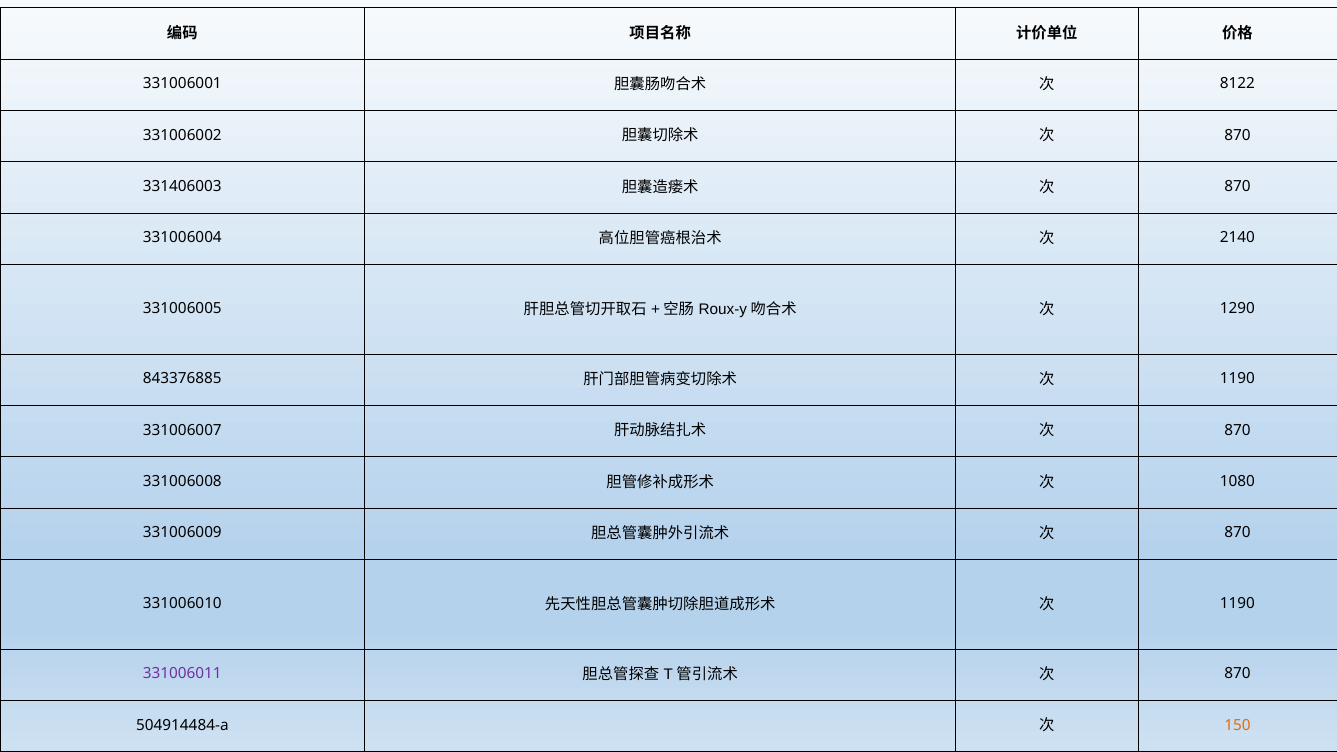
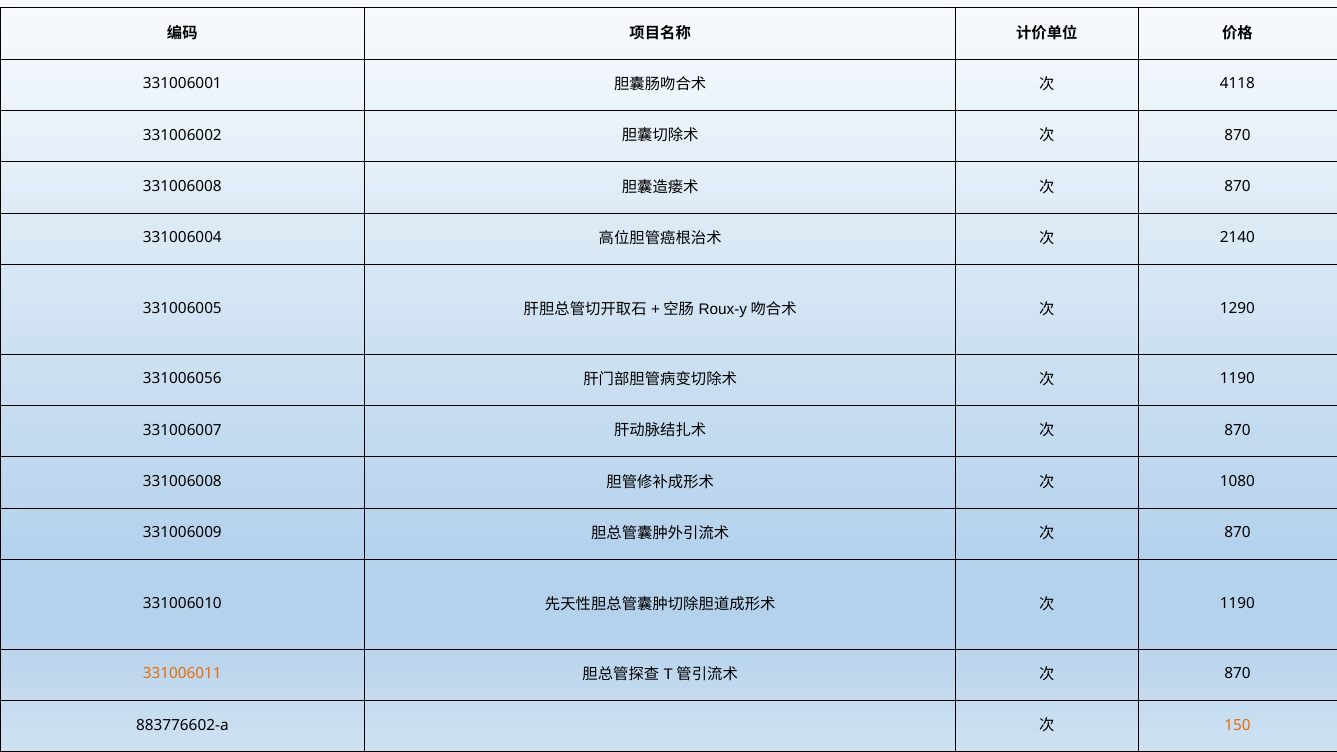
8122: 8122 -> 4118 (1237, 84)
331406003: 331406003 -> 331006008 (182, 186)
843376885: 843376885 -> 331006056 (182, 379)
331006011 colour: purple -> orange (182, 674)
504914484-a: 504914484-a -> 883776602-a (182, 725)
